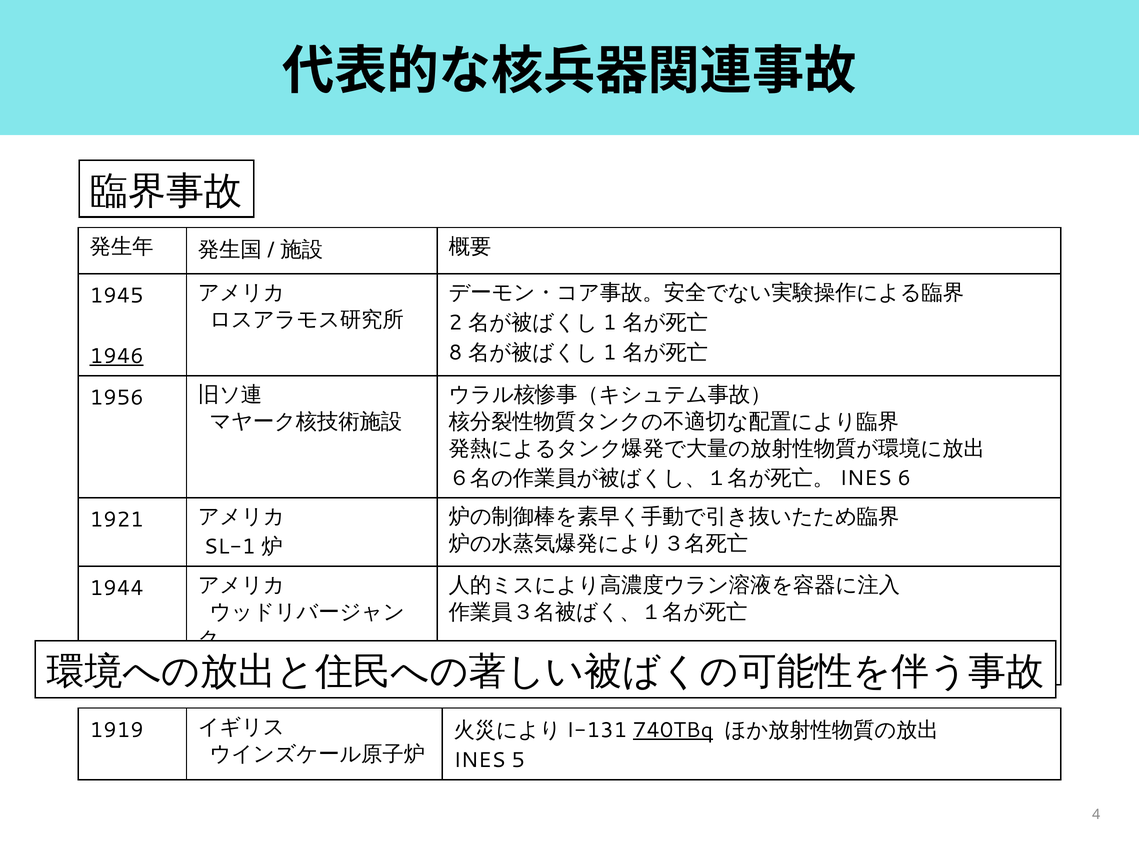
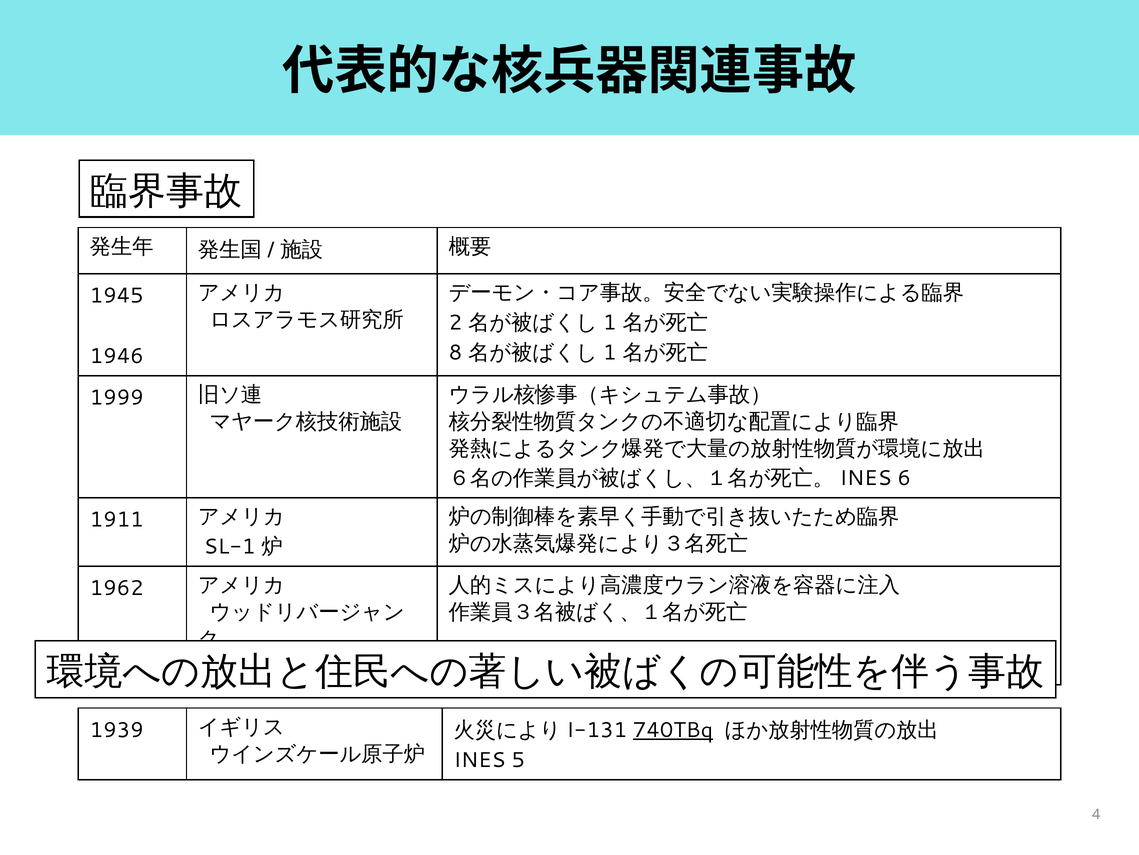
1946 underline: present -> none (117, 356)
1956: 1956 -> 1999 (117, 397)
1921: 1921 -> 1911 (117, 519)
1944: 1944 -> 1962 (117, 588)
1919: 1919 -> 1939 (117, 729)
